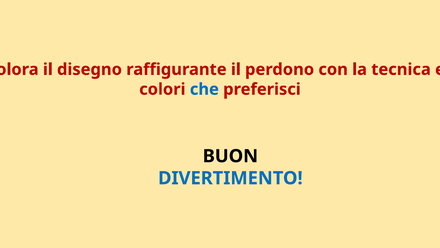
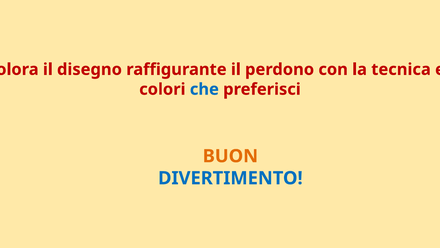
BUON colour: black -> orange (230, 156)
